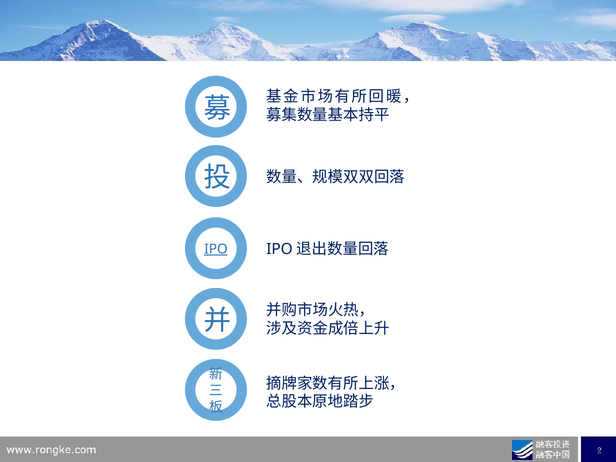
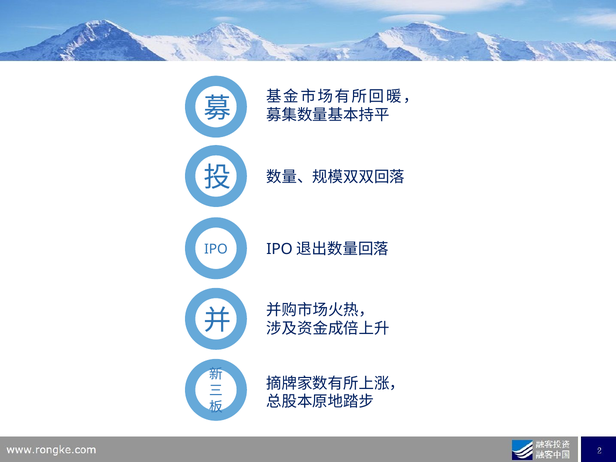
IPO underline: present -> none (216, 249)
